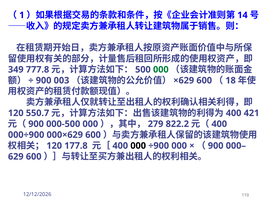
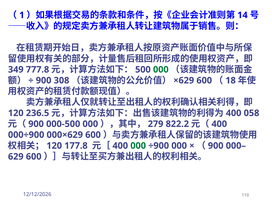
003: 003 -> 308 (62, 80)
550.7: 550.7 -> 236.5 (38, 113)
421: 421 -> 058 (252, 113)
000 colour: black -> green (138, 146)
